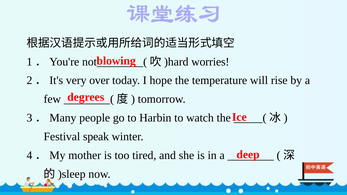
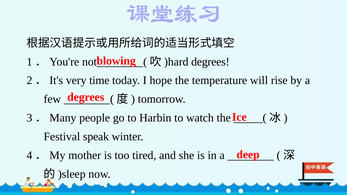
worries: worries -> degrees (210, 62)
over: over -> time (99, 80)
